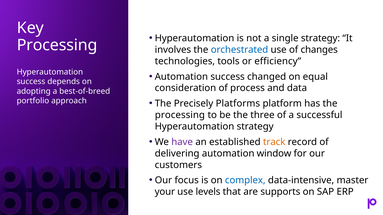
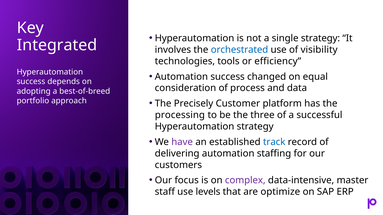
Processing: Processing -> Integrated (57, 45)
changes: changes -> visibility (319, 50)
Platforms: Platforms -> Customer (238, 104)
track colour: orange -> blue (274, 142)
window: window -> staffing (274, 154)
complex colour: blue -> purple (245, 181)
your: your -> staff (165, 192)
supports: supports -> optimize (280, 192)
